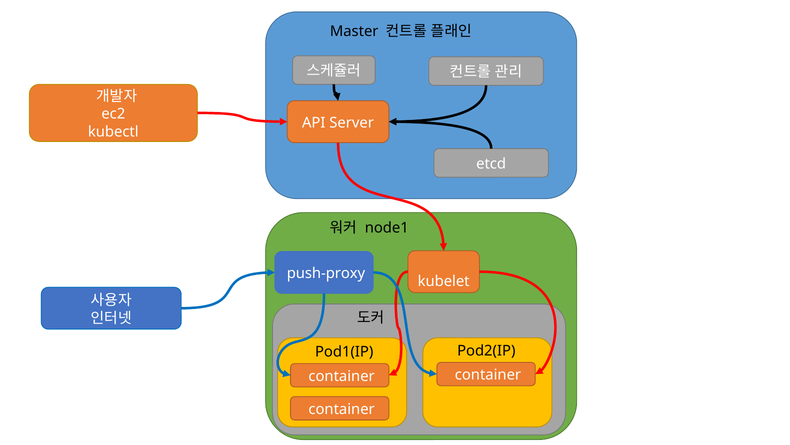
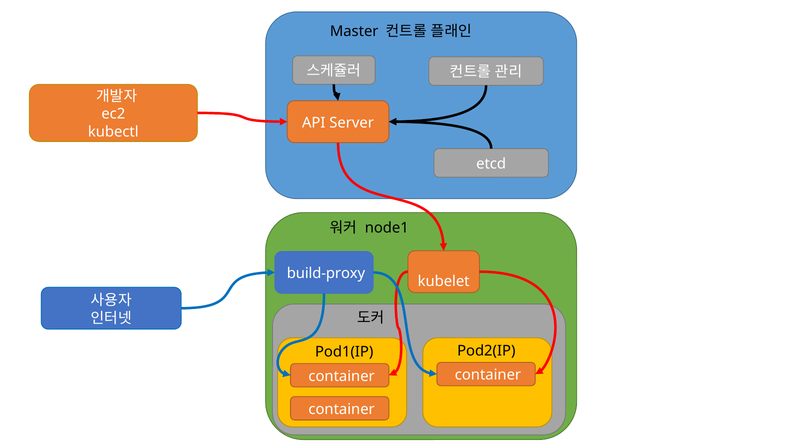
push-proxy: push-proxy -> build-proxy (326, 273)
